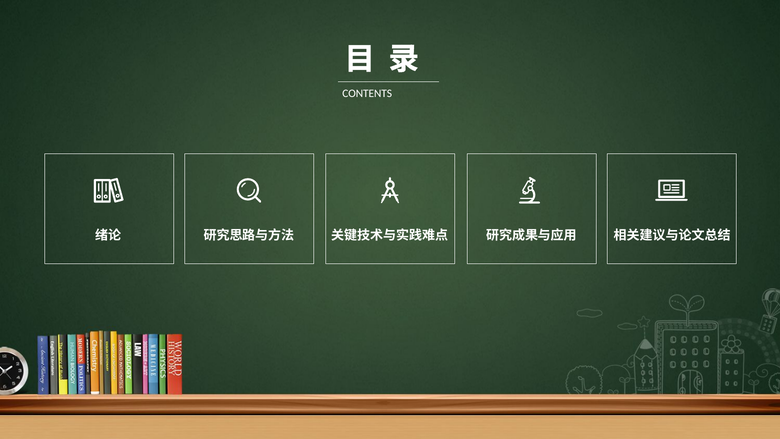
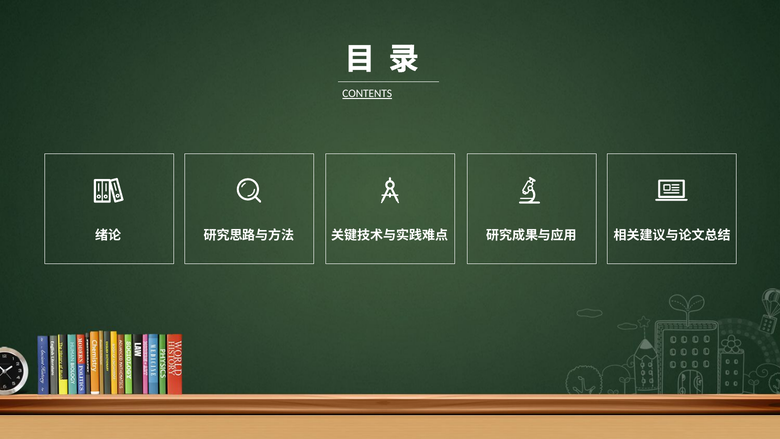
CONTENTS underline: none -> present (367, 94)
